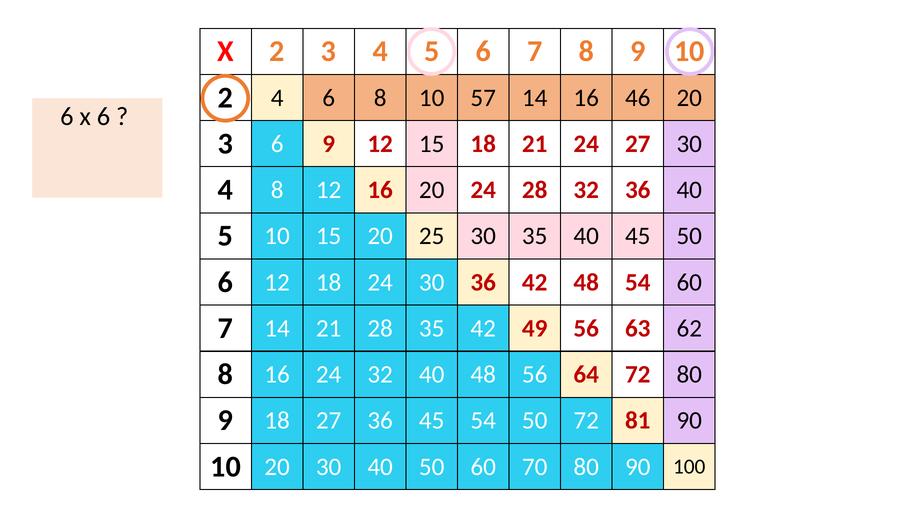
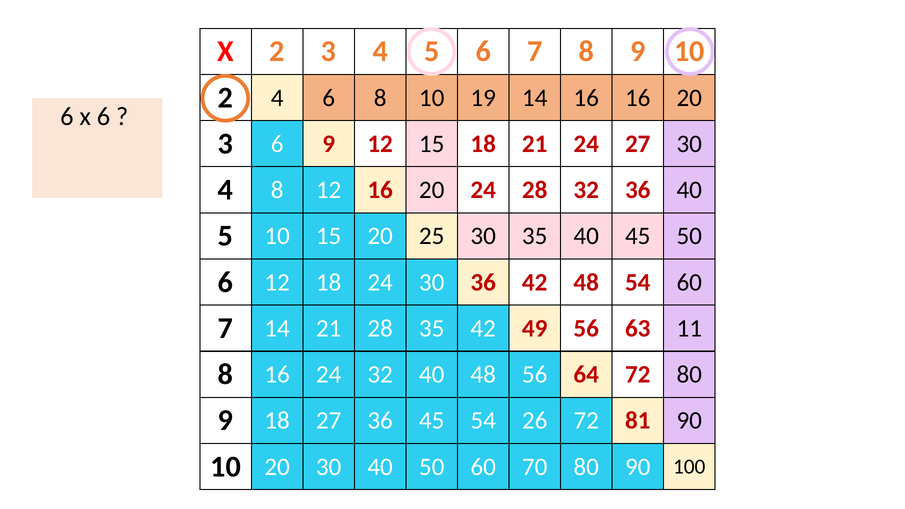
57: 57 -> 19 (483, 98)
16 46: 46 -> 16 (638, 98)
62: 62 -> 11 (689, 328)
54 50: 50 -> 26 (535, 421)
